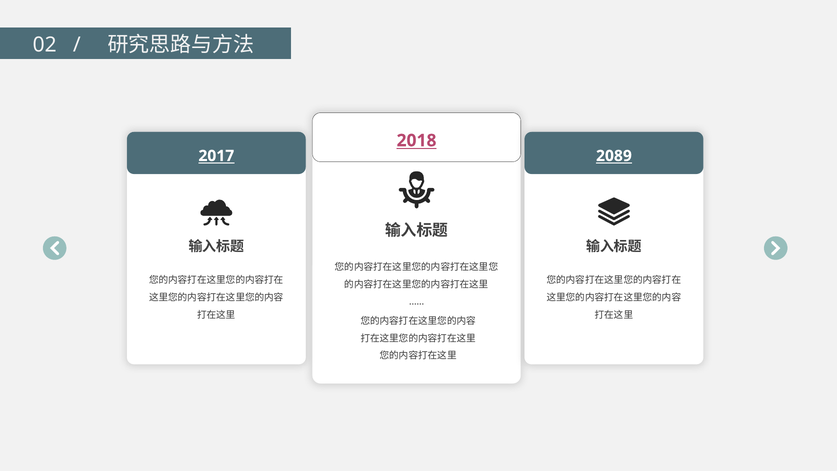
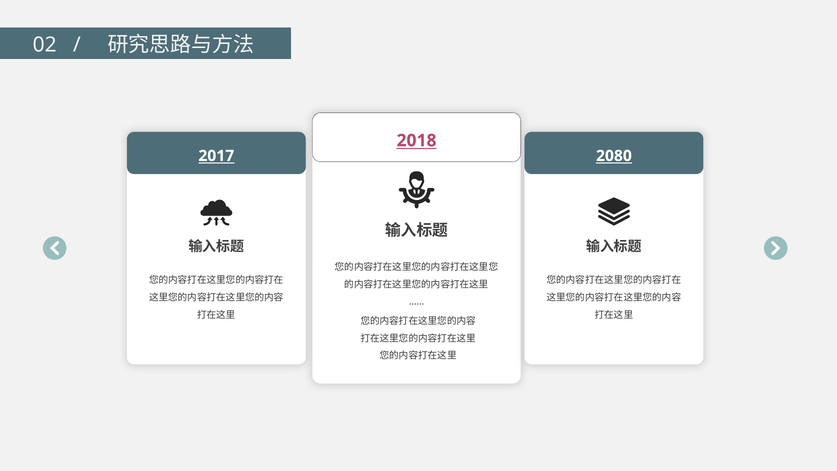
2089: 2089 -> 2080 (614, 156)
